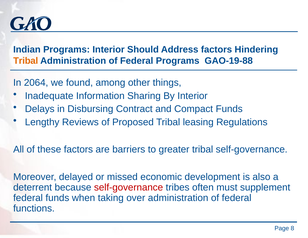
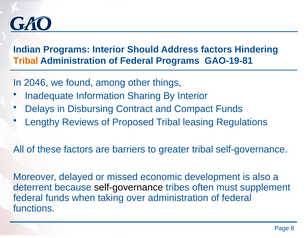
GAO-19-88: GAO-19-88 -> GAO-19-81 (229, 61)
2064: 2064 -> 2046 (36, 83)
self-governance colour: red -> black (129, 187)
